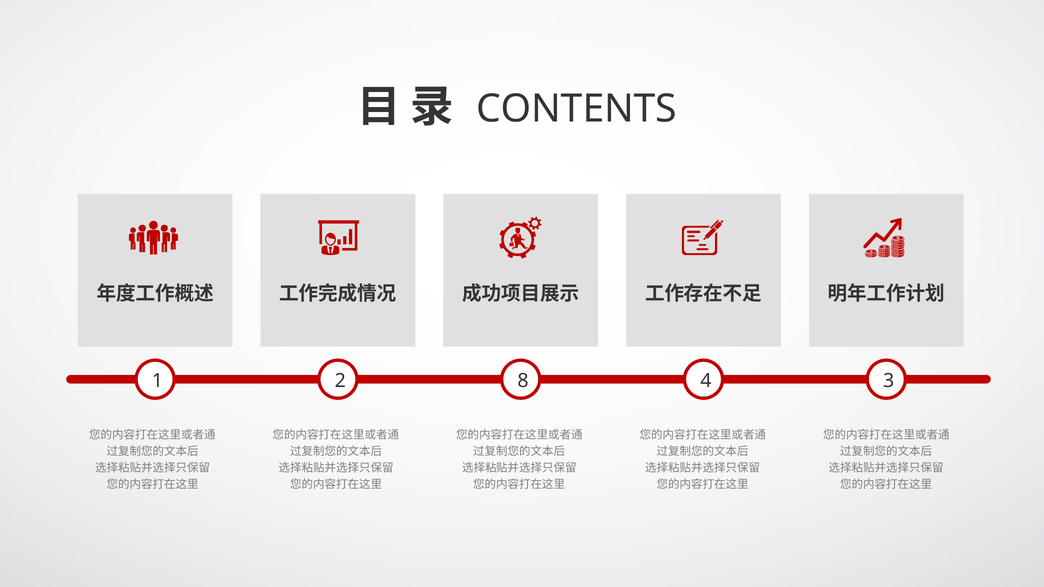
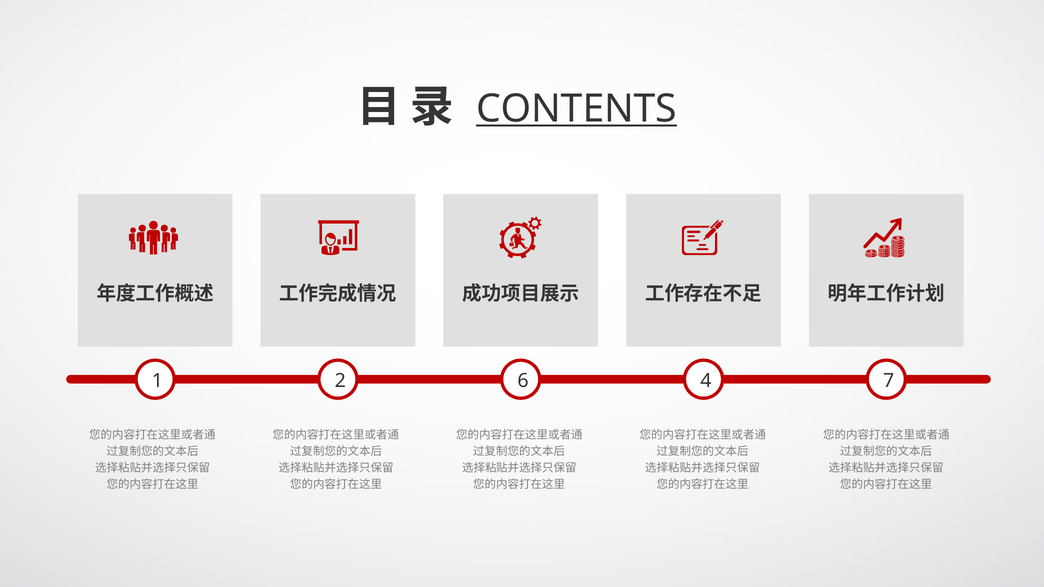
CONTENTS underline: none -> present (577, 109)
8: 8 -> 6 (523, 381)
3: 3 -> 7 (889, 381)
